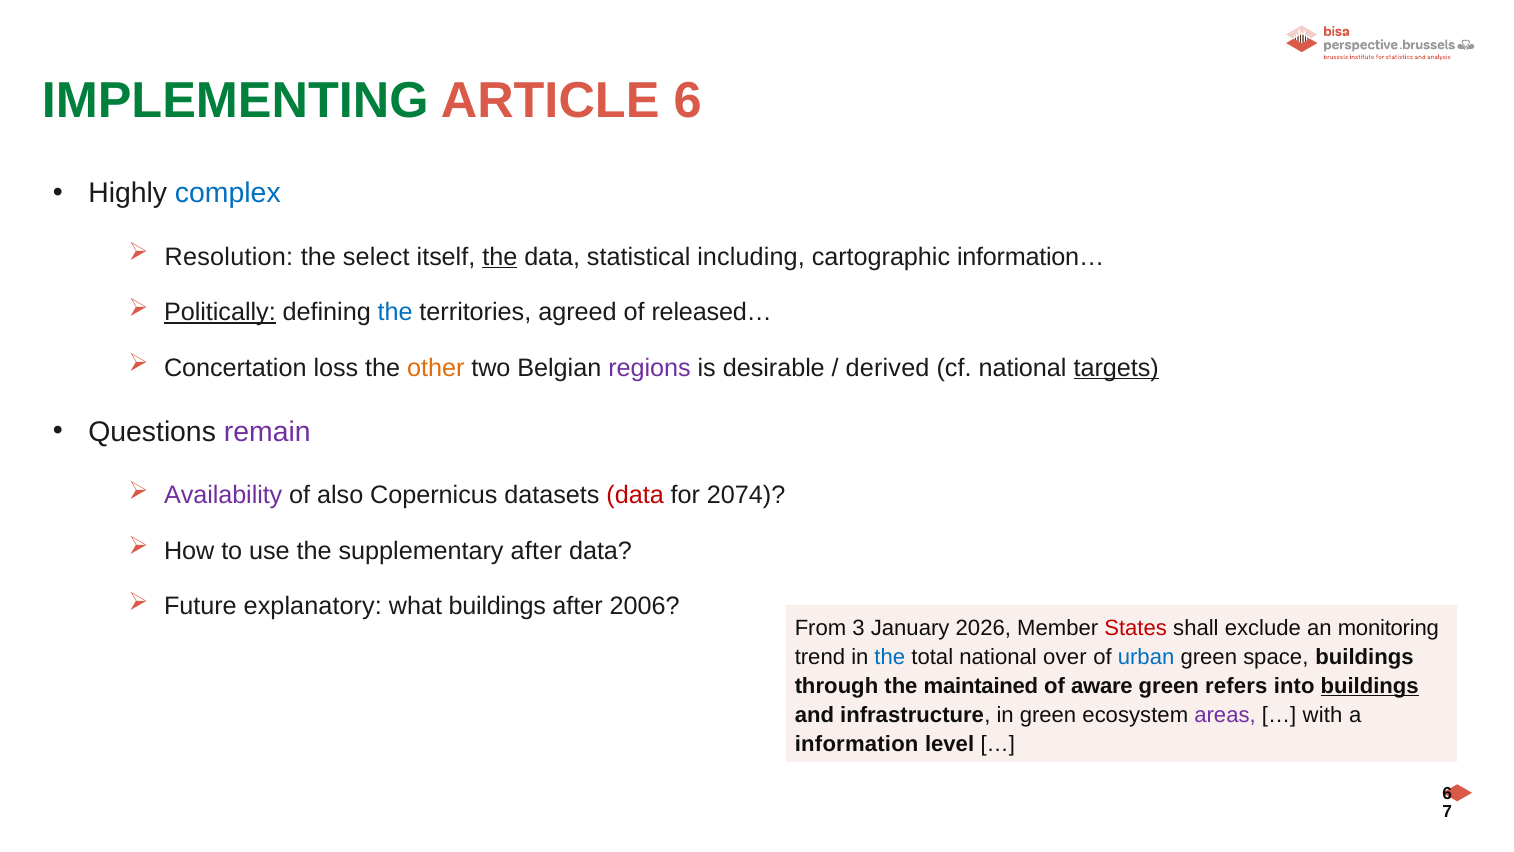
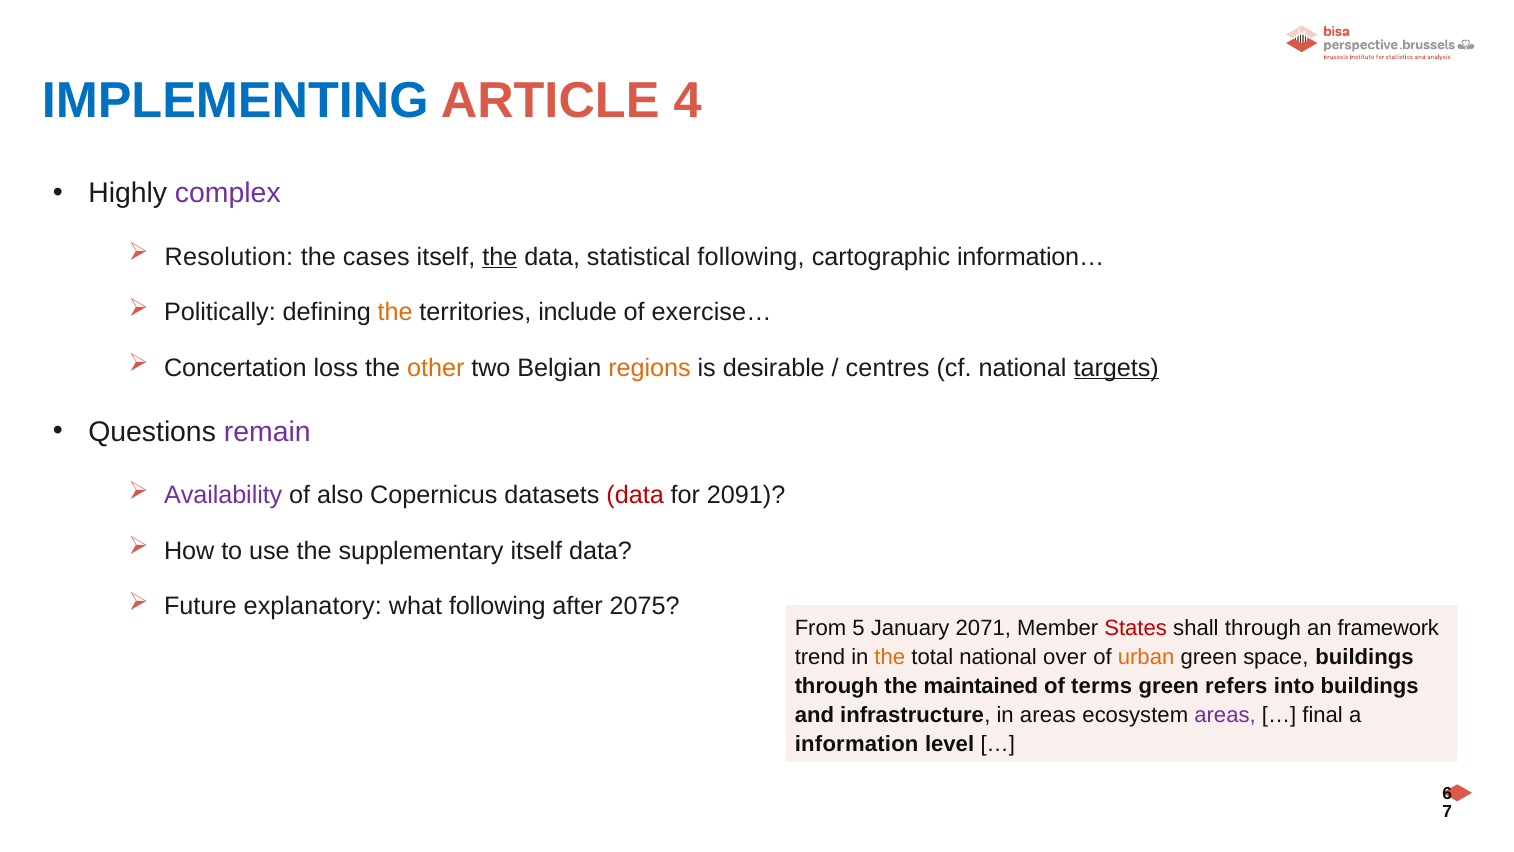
IMPLEMENTING colour: green -> blue (235, 101)
ARTICLE 6: 6 -> 4 (688, 101)
complex colour: blue -> purple (228, 193)
select: select -> cases (376, 257)
statistical including: including -> following (751, 257)
Politically underline: present -> none (220, 312)
the colour: blue -> orange (395, 312)
agreed: agreed -> include (578, 312)
released…: released… -> exercise… (712, 312)
regions colour: purple -> orange (650, 368)
derived: derived -> centres (888, 368)
2074: 2074 -> 2091 (746, 495)
supplementary after: after -> itself (536, 550)
what buildings: buildings -> following (497, 606)
2006: 2006 -> 2075 (645, 606)
3: 3 -> 5 (859, 628)
2026: 2026 -> 2071 (983, 628)
shall exclude: exclude -> through (1263, 628)
monitoring: monitoring -> framework (1388, 628)
the colour: blue -> orange (890, 657)
urban colour: blue -> orange (1146, 657)
aware: aware -> terms (1102, 686)
buildings underline: present -> none (1370, 686)
in green: green -> areas (1048, 715)
with: with -> final (1323, 715)
